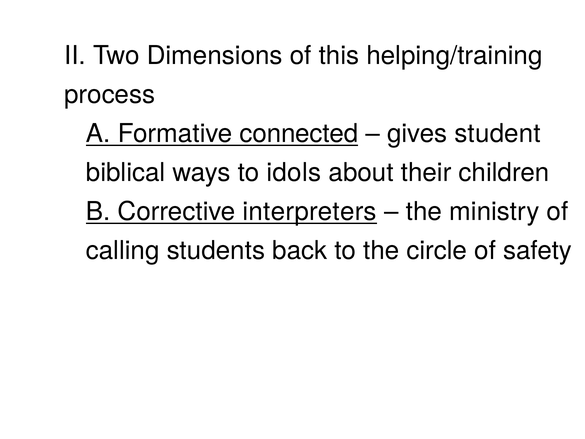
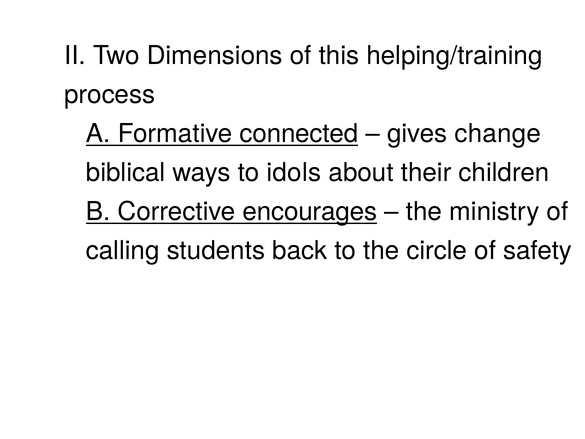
student: student -> change (498, 133)
interpreters: interpreters -> encourages (310, 211)
